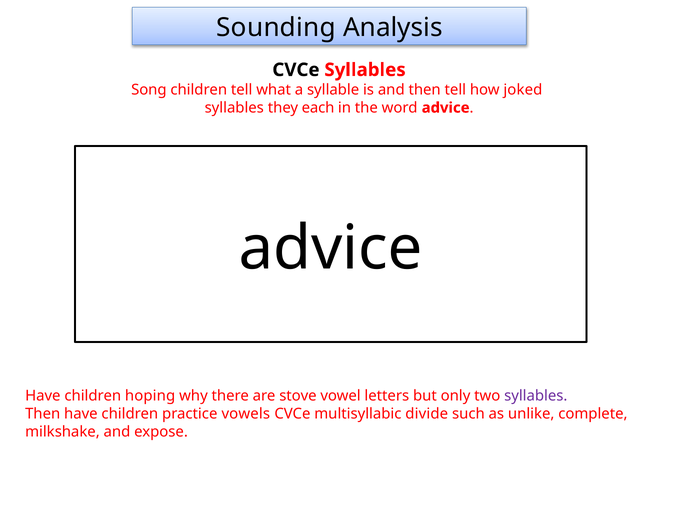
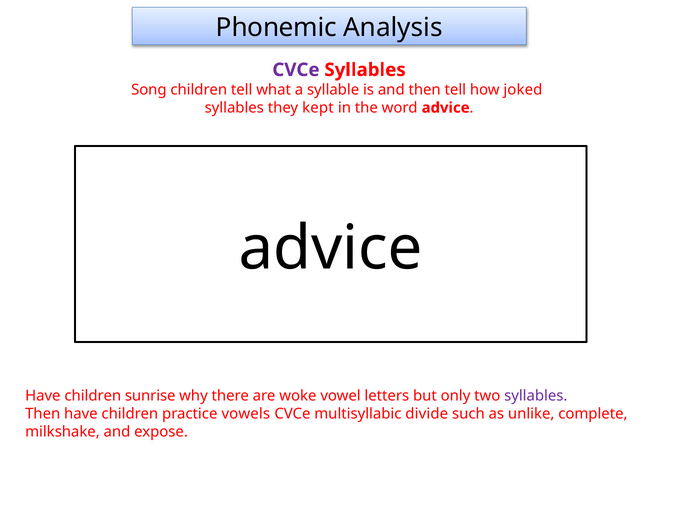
Sounding: Sounding -> Phonemic (276, 28)
CVCe colour: black -> purple (296, 70)
each: each -> kept (318, 108)
hoping: hoping -> sunrise (150, 396)
stove: stove -> woke (298, 396)
